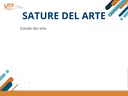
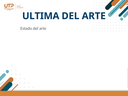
SATURE: SATURE -> ULTIMA (41, 16)
